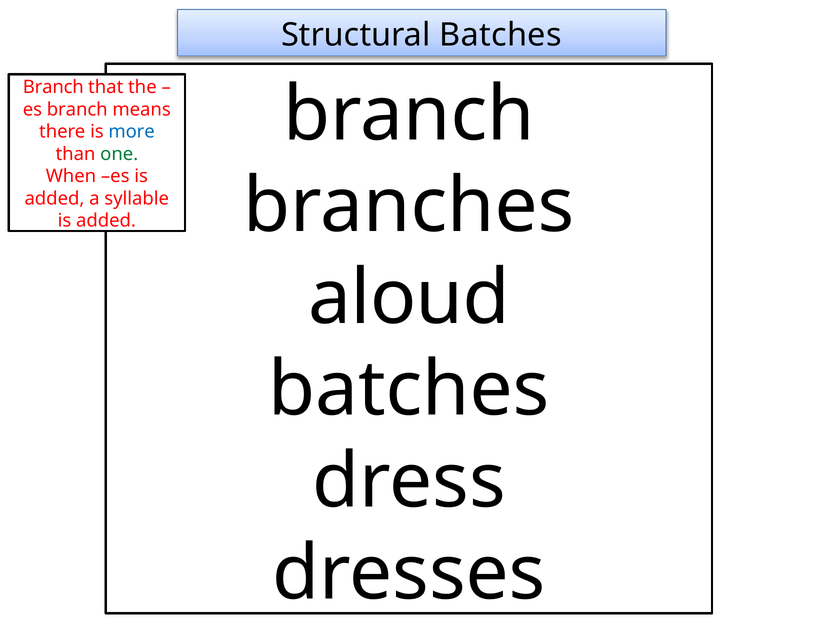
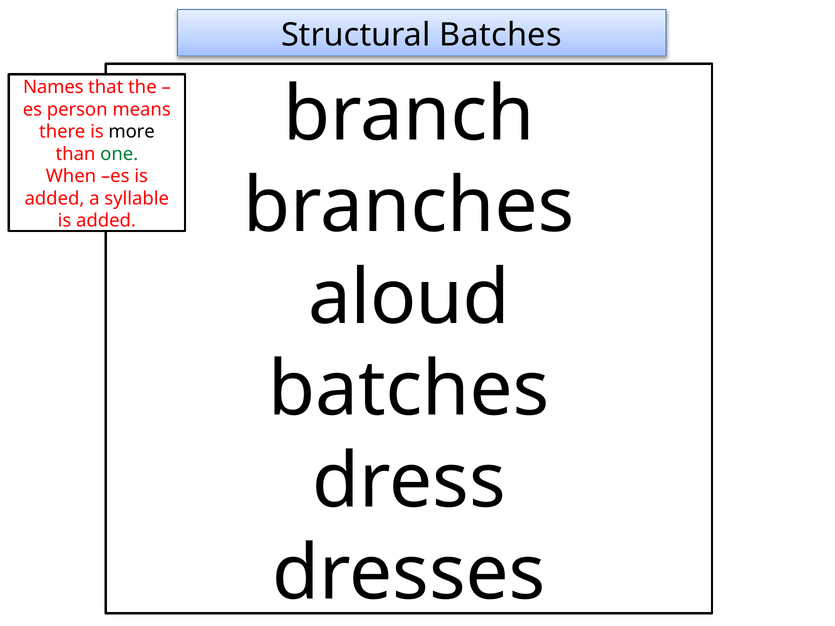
Branch: Branch -> Names (53, 87)
es branch: branch -> person (77, 109)
more colour: blue -> black (132, 132)
